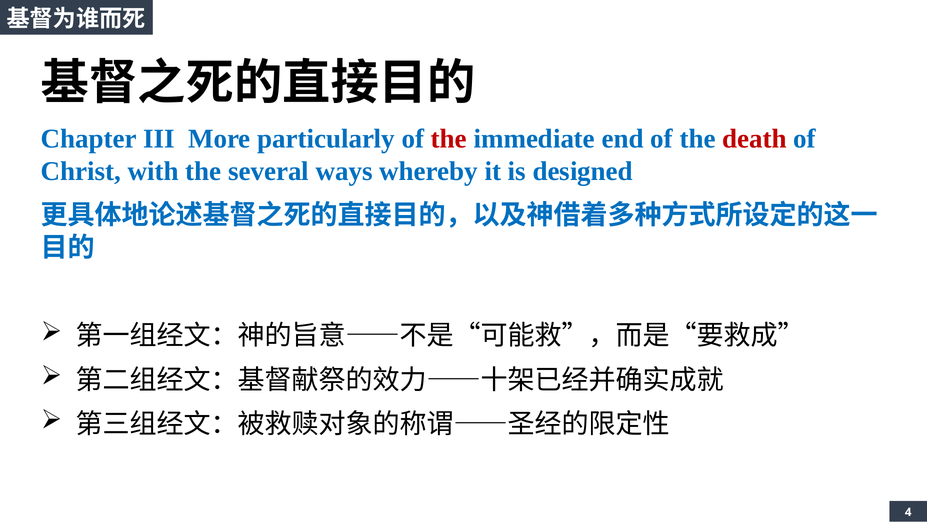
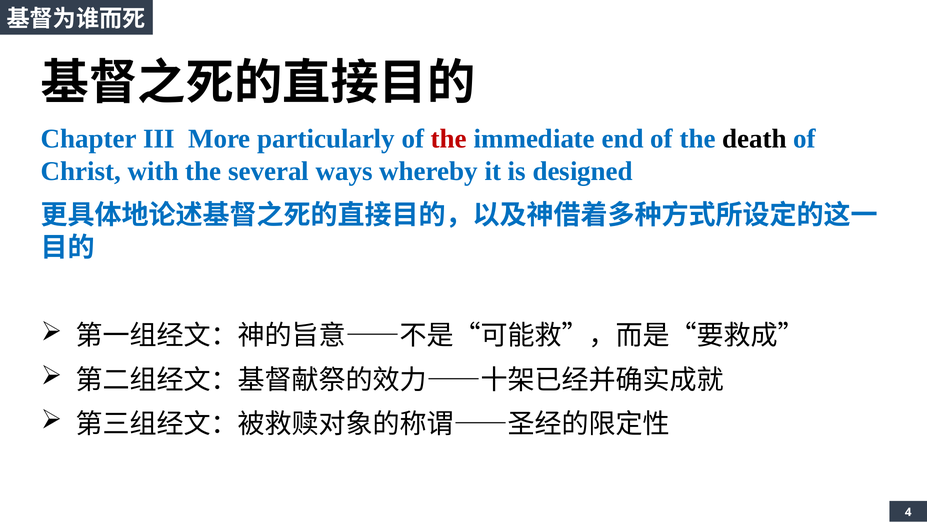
death colour: red -> black (754, 139)
